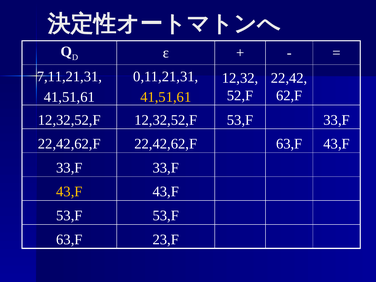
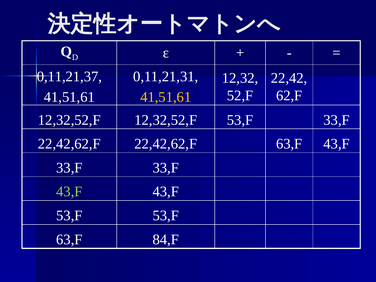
7,11,21,31: 7,11,21,31 -> 0,11,21,37 (69, 77)
43,F colour: yellow -> light green (69, 192)
23,F: 23,F -> 84,F (166, 240)
